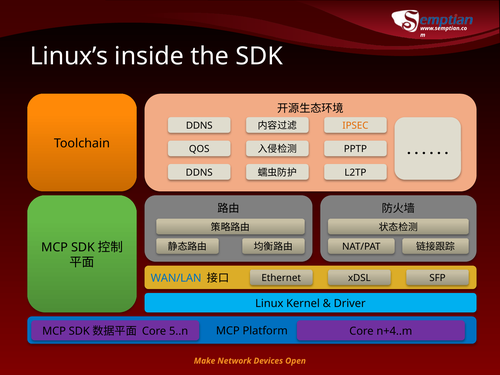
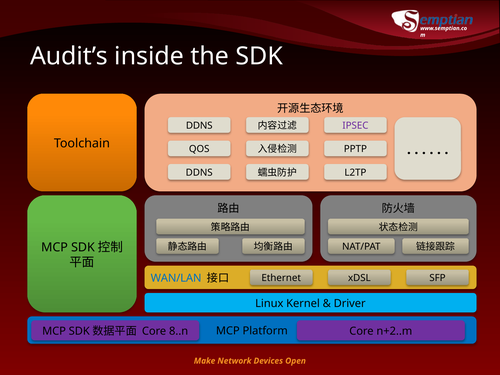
Linux’s: Linux’s -> Audit’s (69, 56)
IPSEC colour: orange -> purple (355, 126)
5..n: 5..n -> 8..n (179, 331)
n+4..m: n+4..m -> n+2..m (394, 331)
